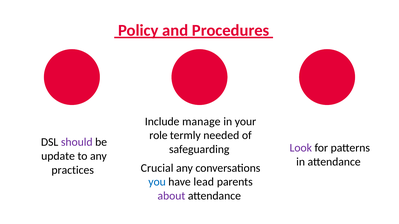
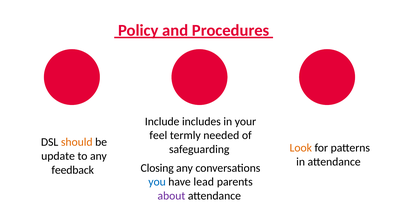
manage: manage -> includes (201, 122)
role: role -> feel (158, 136)
should colour: purple -> orange (77, 142)
Look colour: purple -> orange (301, 148)
Crucial: Crucial -> Closing (157, 168)
practices: practices -> feedback (73, 170)
